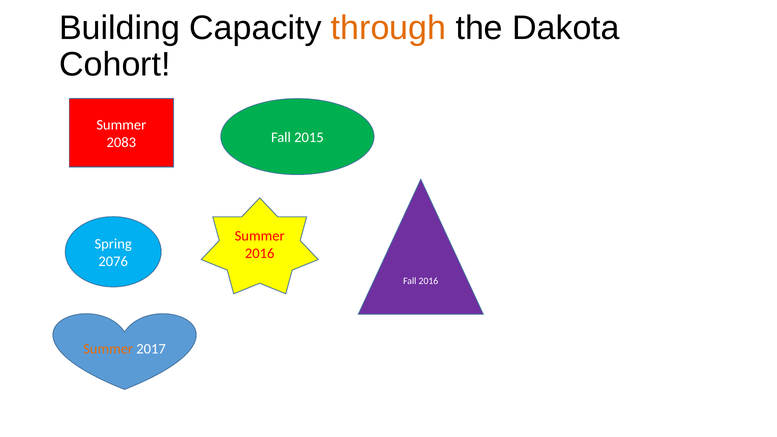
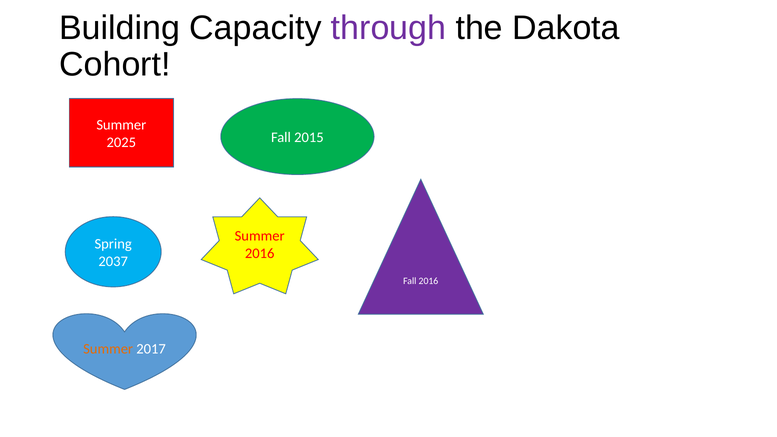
through colour: orange -> purple (389, 28)
2083: 2083 -> 2025 (121, 143)
2076: 2076 -> 2037 (113, 262)
